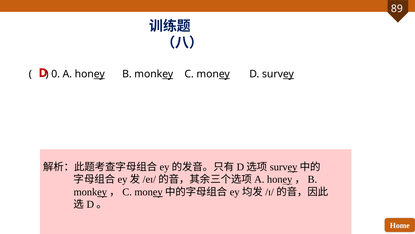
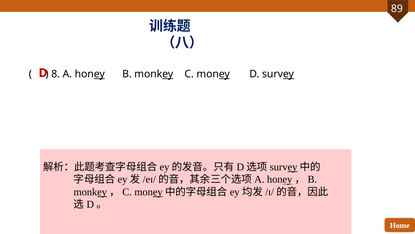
0: 0 -> 8 (56, 74)
